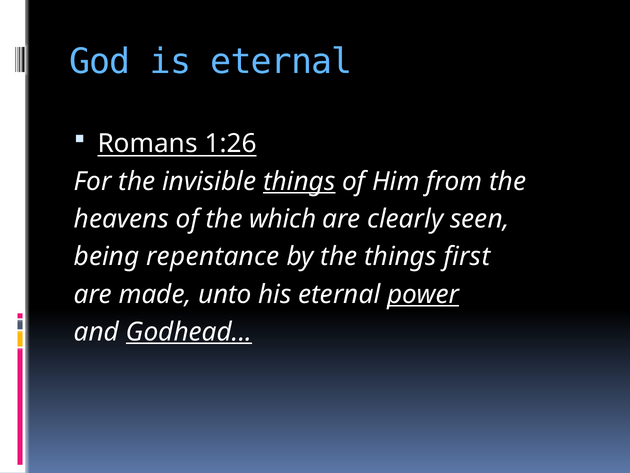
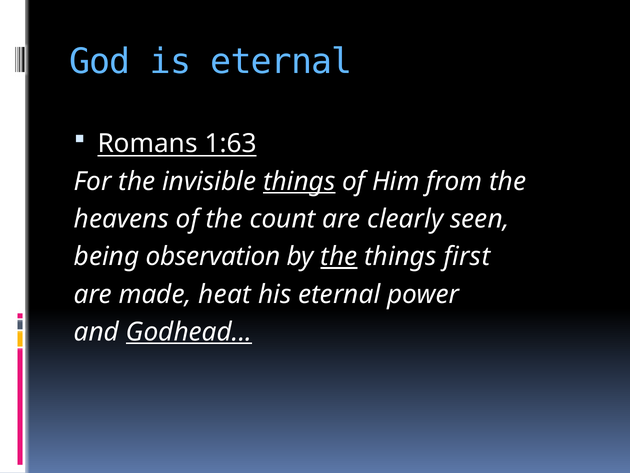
1:26: 1:26 -> 1:63 (231, 144)
which: which -> count (283, 219)
repentance: repentance -> observation (213, 256)
the underline: none -> present (339, 256)
unto: unto -> heat (225, 294)
power underline: present -> none (423, 294)
